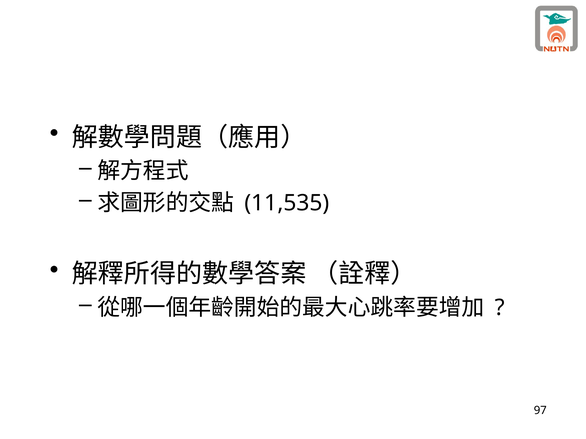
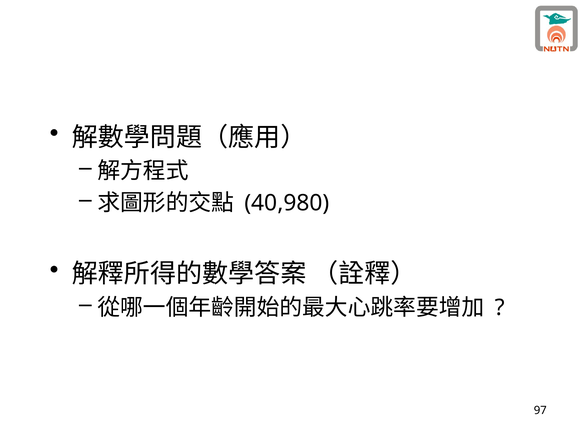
11,535: 11,535 -> 40,980 (287, 203)
